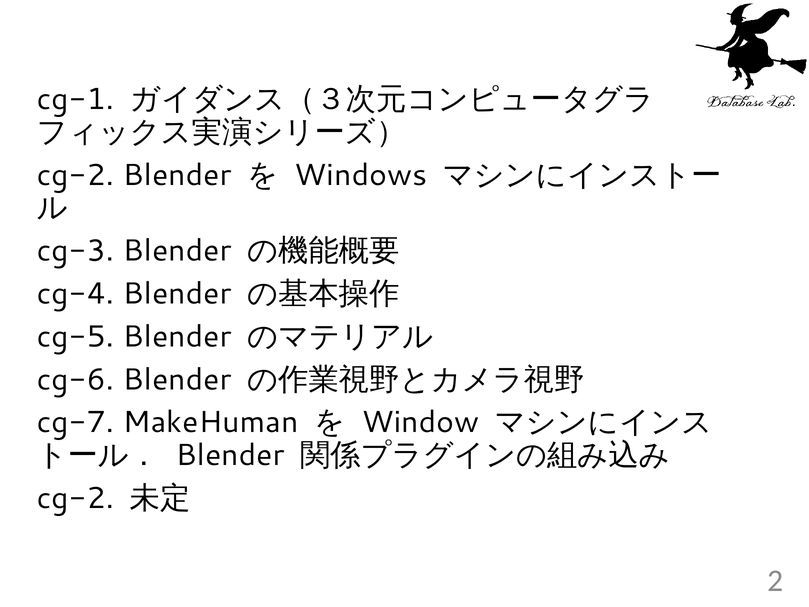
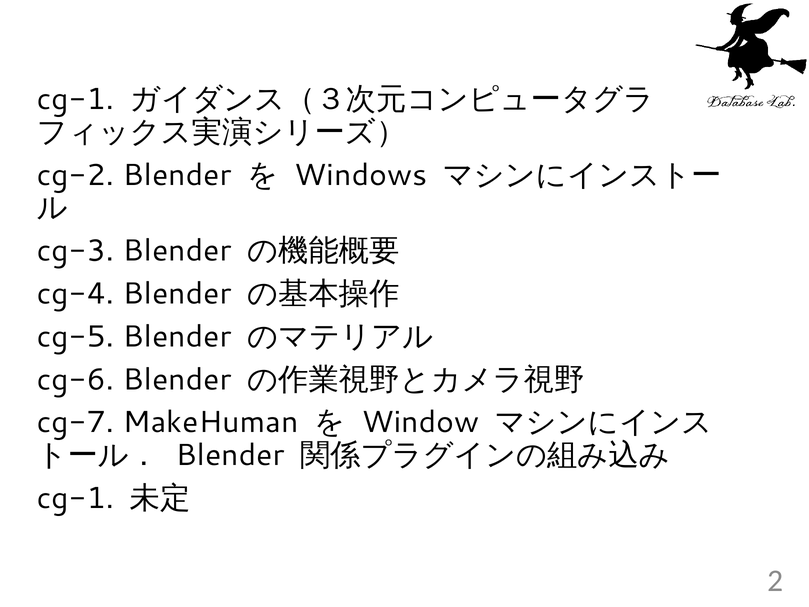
cg-2: cg-2 -> cg-1 (75, 498)
